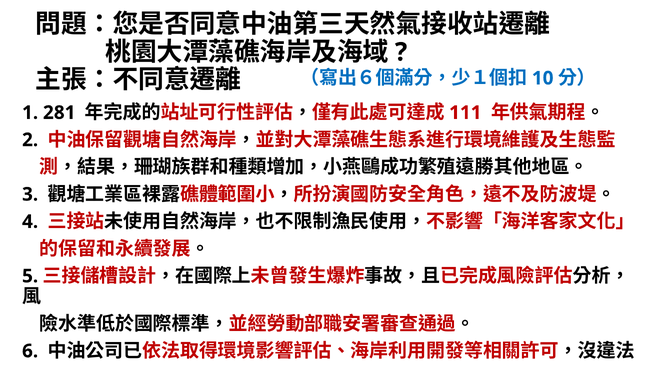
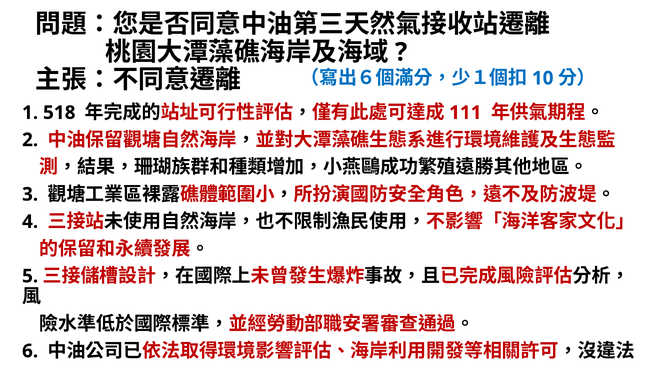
281: 281 -> 518 (59, 113)
